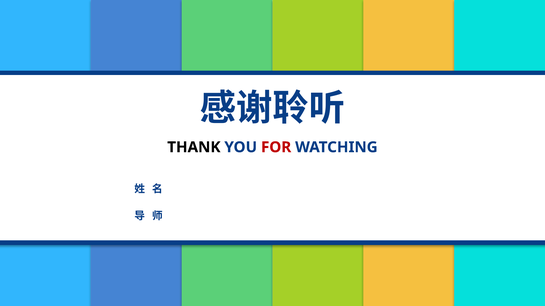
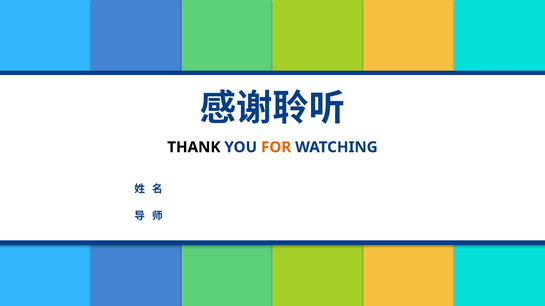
FOR colour: red -> orange (276, 147)
